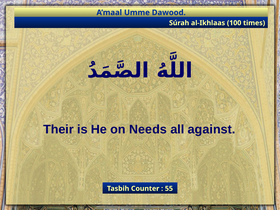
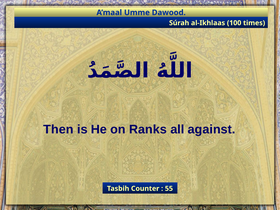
Their: Their -> Then (58, 129)
Needs: Needs -> Ranks (148, 129)
